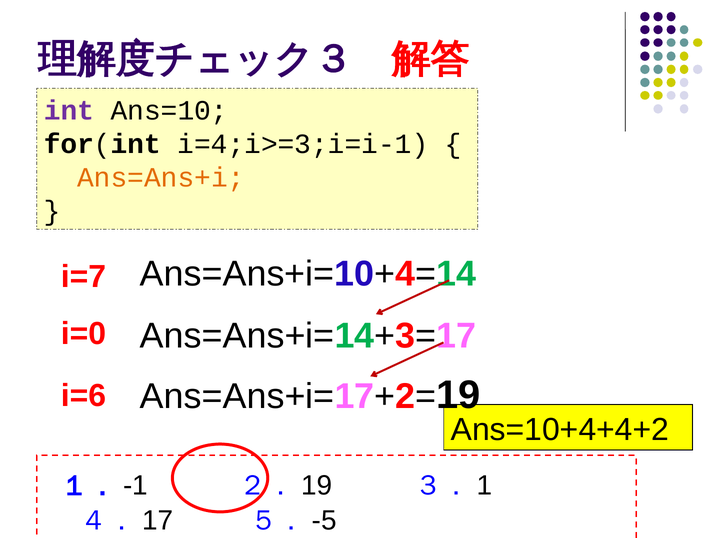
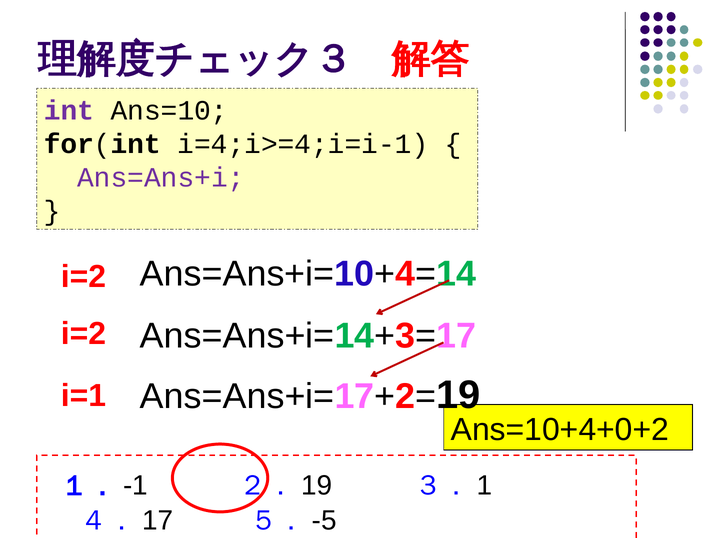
i=4;i>=3;i=i-1: i=4;i>=3;i=i-1 -> i=4;i>=4;i=i-1 (303, 144)
Ans=Ans+i colour: orange -> purple (161, 178)
i=7: i=7 -> i=2 (83, 277)
i=0: i=0 -> i=2 (83, 334)
i=6: i=6 -> i=1 (83, 396)
Ans=10+4+4+2: Ans=10+4+4+2 -> Ans=10+4+0+2 (560, 430)
